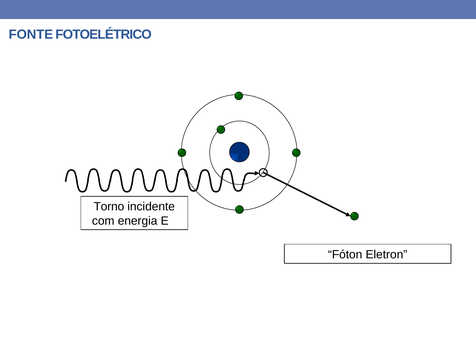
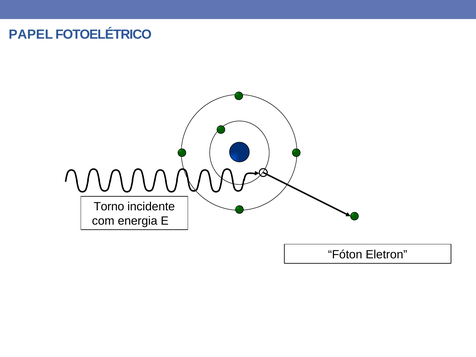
FONTE: FONTE -> PAPEL (31, 35)
